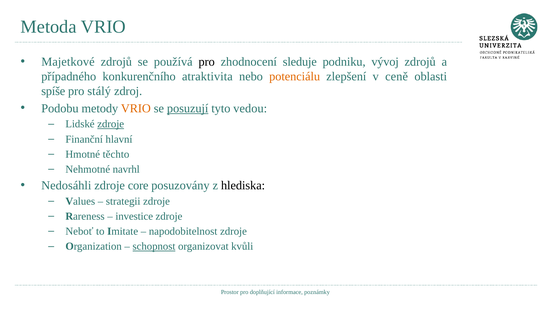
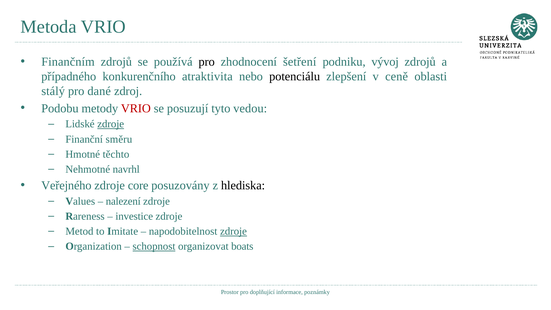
Majetkové: Majetkové -> Finančním (68, 62)
sleduje: sleduje -> šetření (300, 62)
potenciálu colour: orange -> black (295, 76)
spíše: spíše -> stálý (53, 91)
stálý: stálý -> dané (99, 91)
VRIO colour: orange -> red (136, 108)
posuzují underline: present -> none (188, 108)
hlavní: hlavní -> směru (119, 139)
Nedosáhli: Nedosáhli -> Veřejného (66, 185)
strategii: strategii -> nalezení (123, 201)
Neboť: Neboť -> Metod (79, 231)
zdroje underline: none -> present (233, 231)
kvůli: kvůli -> boats (242, 246)
